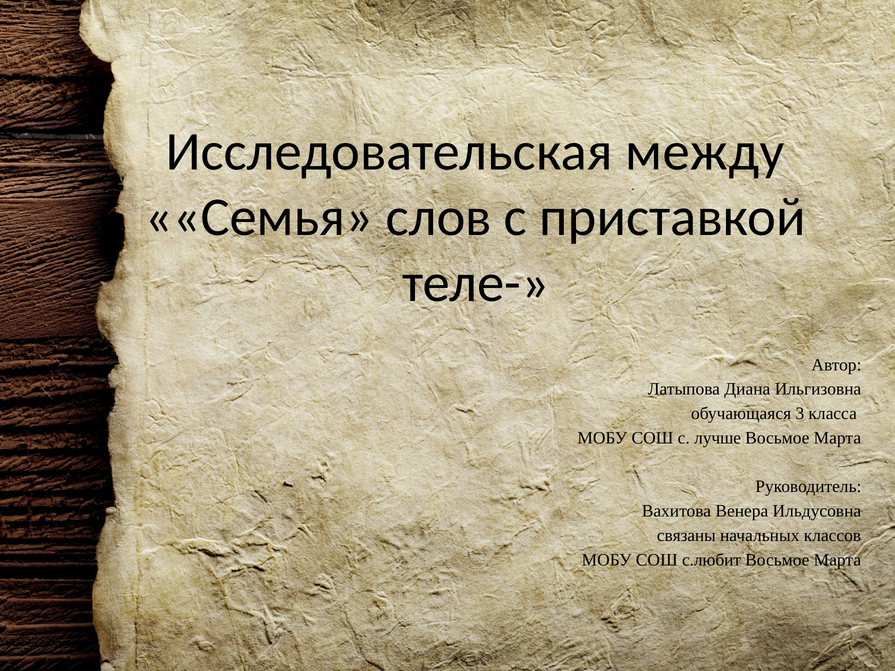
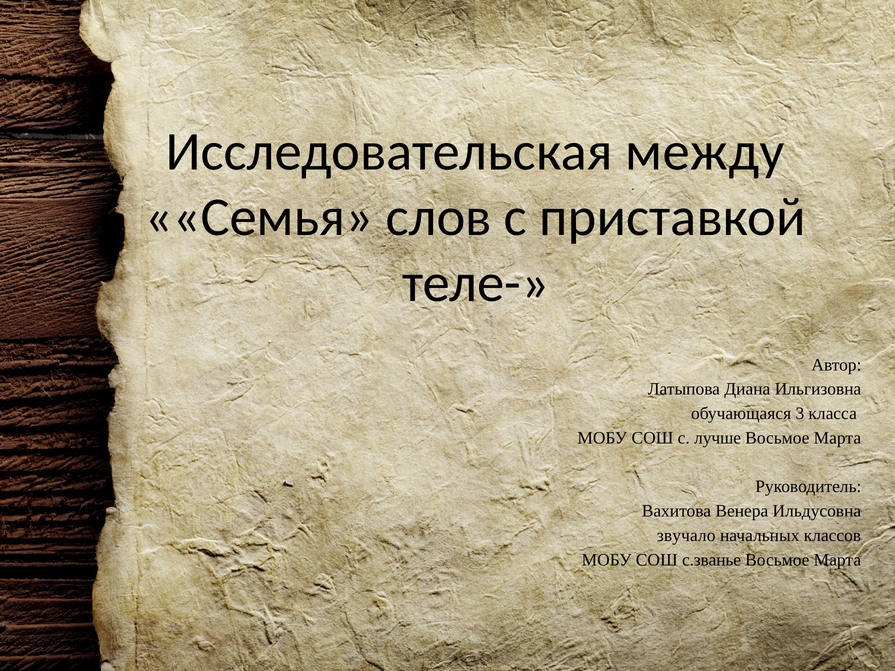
связаны: связаны -> звучало (686, 536)
с.любит: с.любит -> с.званье (712, 560)
